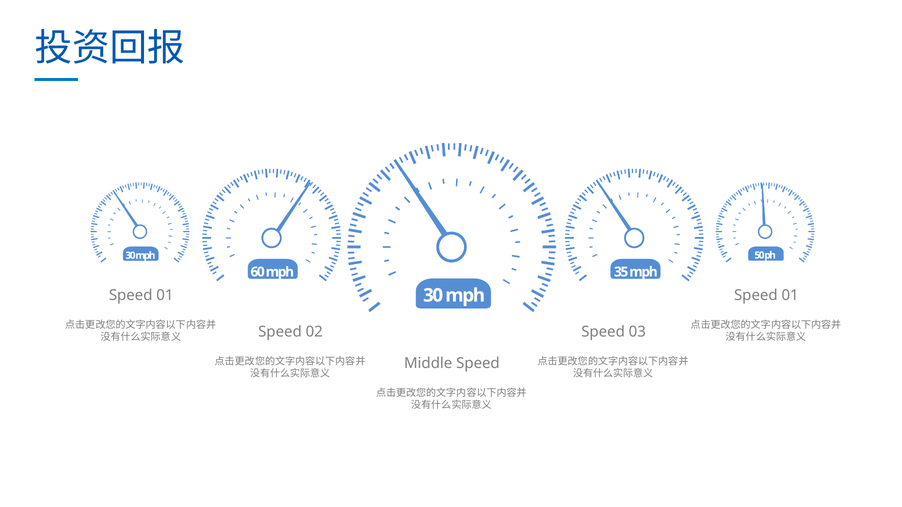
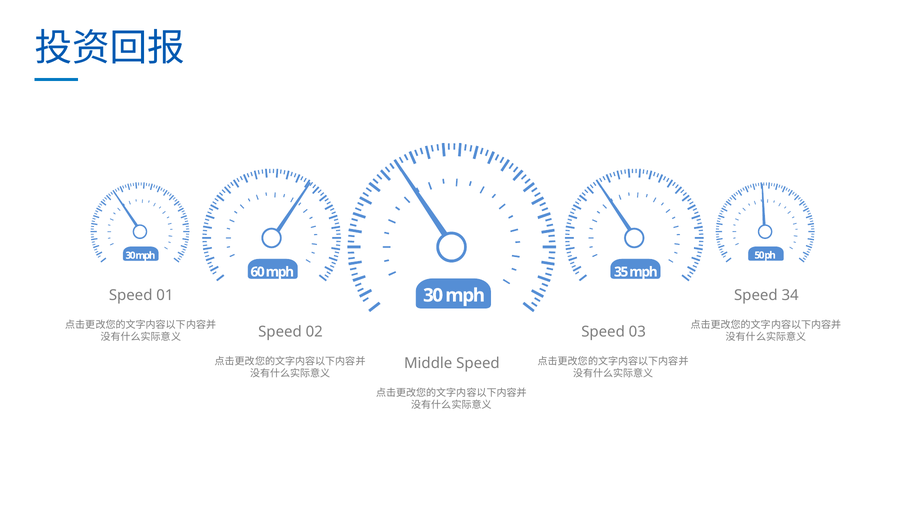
01: 01 -> 34 (790, 296)
